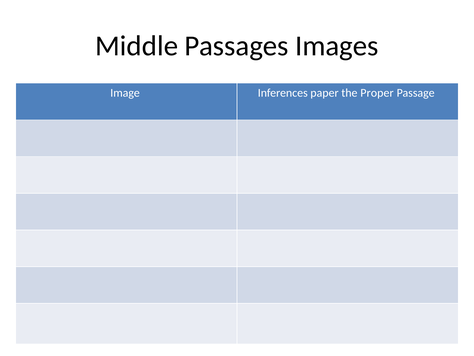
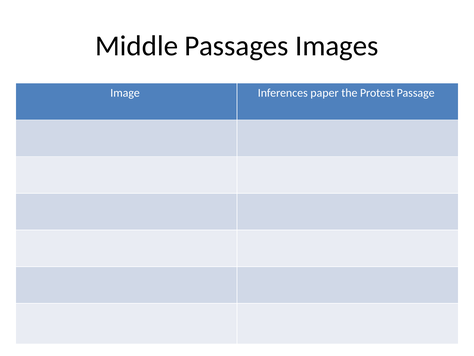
Proper: Proper -> Protest (377, 93)
